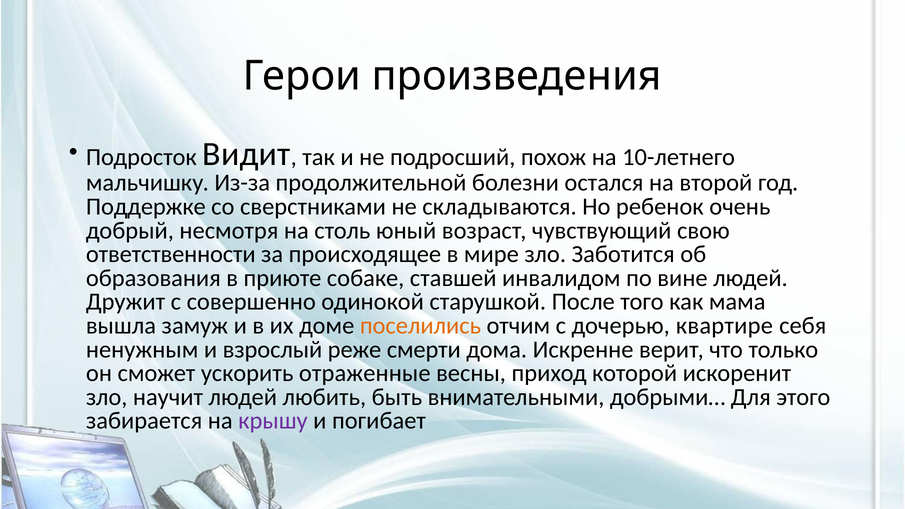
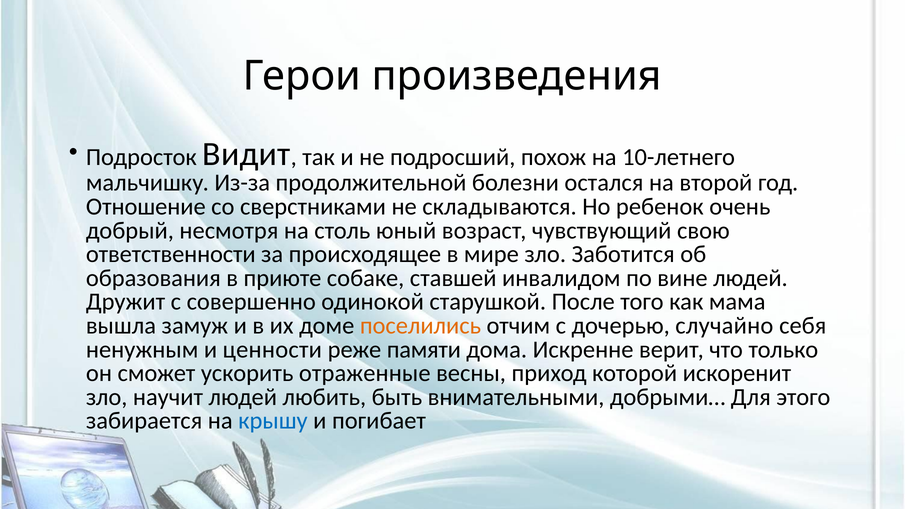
Поддержке: Поддержке -> Отношение (146, 207)
квартире: квартире -> случайно (724, 326)
взрослый: взрослый -> ценности (272, 350)
смерти: смерти -> памяти (424, 350)
крышу colour: purple -> blue (273, 421)
